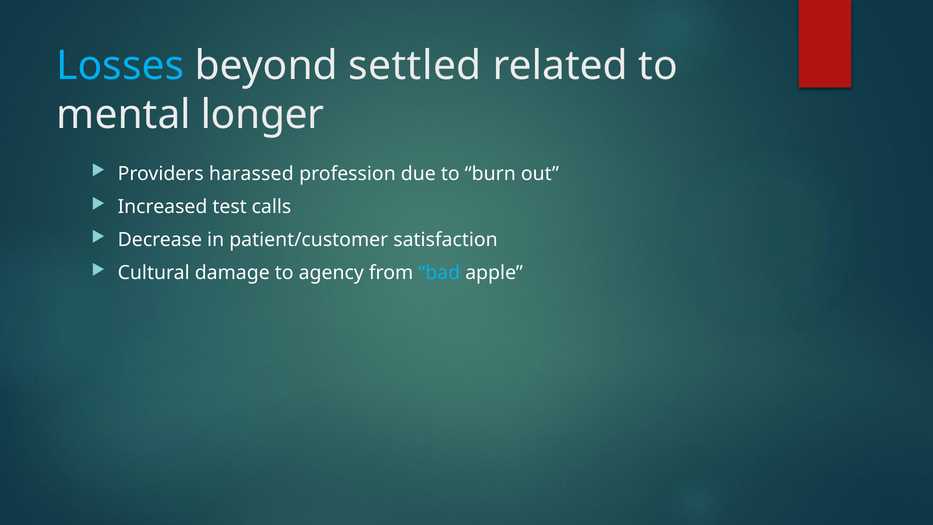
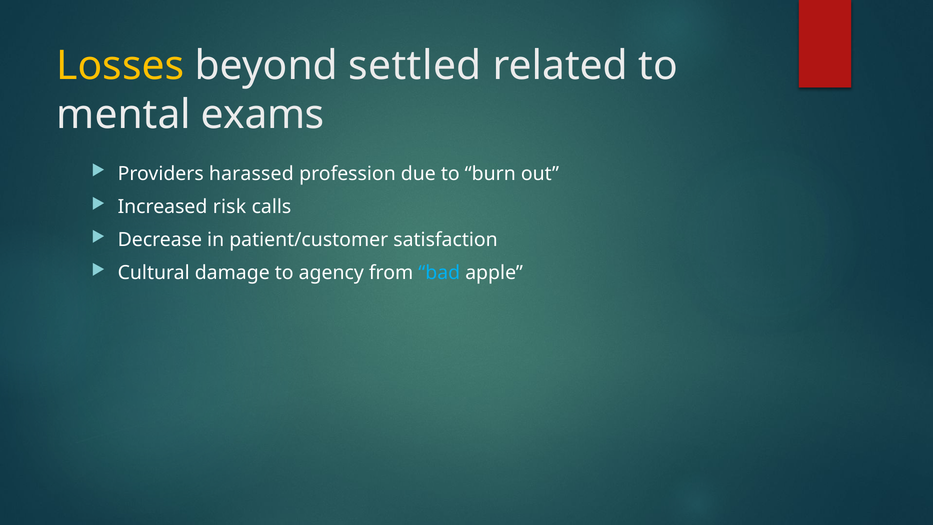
Losses colour: light blue -> yellow (120, 66)
longer: longer -> exams (263, 114)
test: test -> risk (229, 207)
